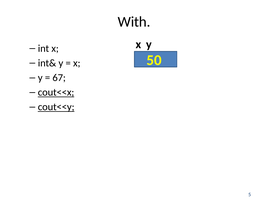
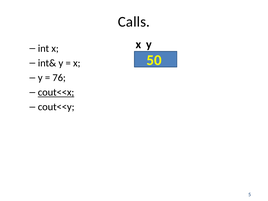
With: With -> Calls (134, 22)
67: 67 -> 76 (59, 78)
cout<<y underline: present -> none (56, 107)
